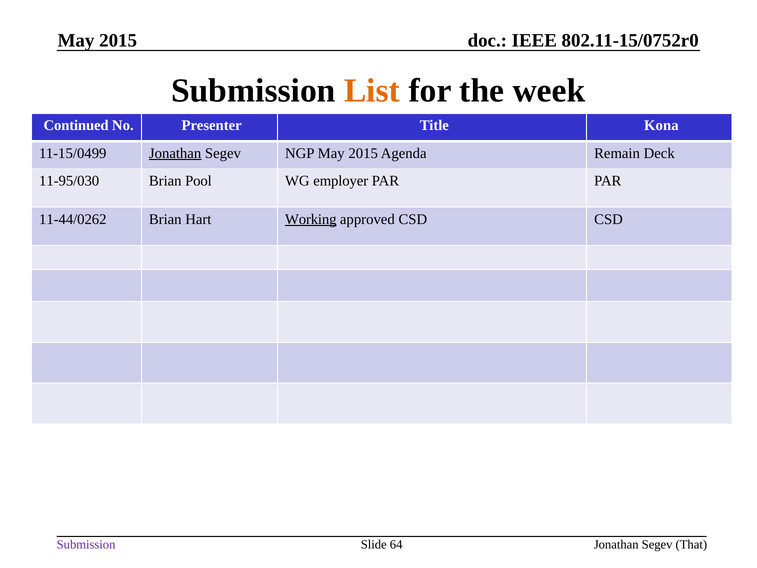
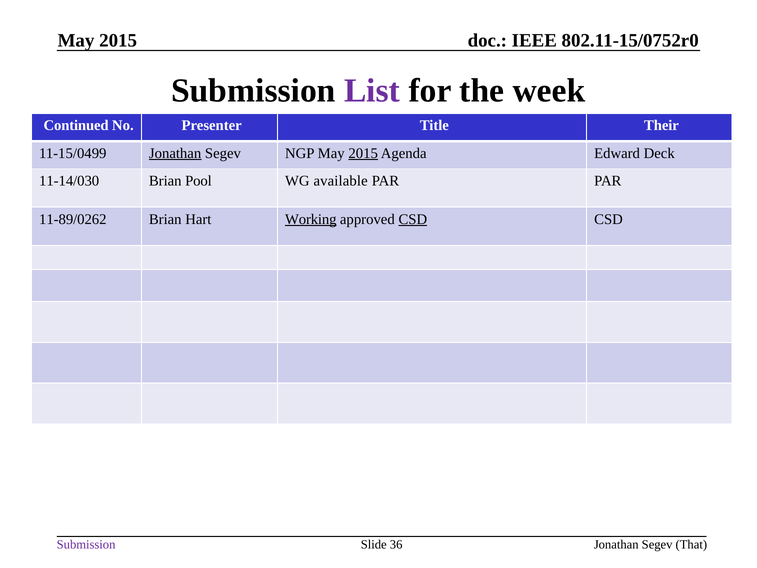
List colour: orange -> purple (372, 91)
Kona: Kona -> Their (661, 126)
2015 underline: none -> present (363, 153)
Remain: Remain -> Edward (617, 153)
11-95/030: 11-95/030 -> 11-14/030 (69, 181)
employer: employer -> available (341, 181)
11-44/0262: 11-44/0262 -> 11-89/0262 (73, 219)
CSD underline: none -> present (413, 219)
64: 64 -> 36 (396, 545)
